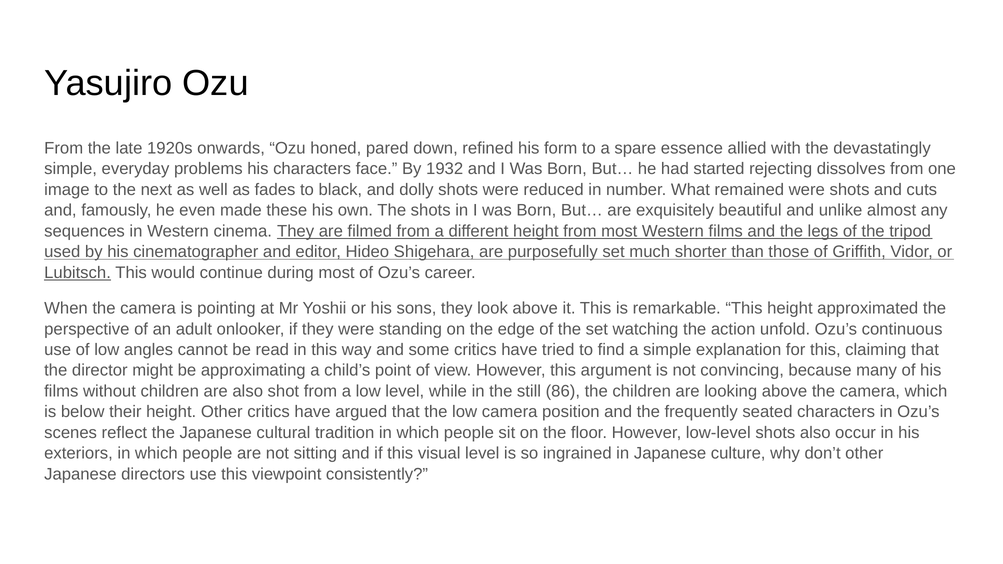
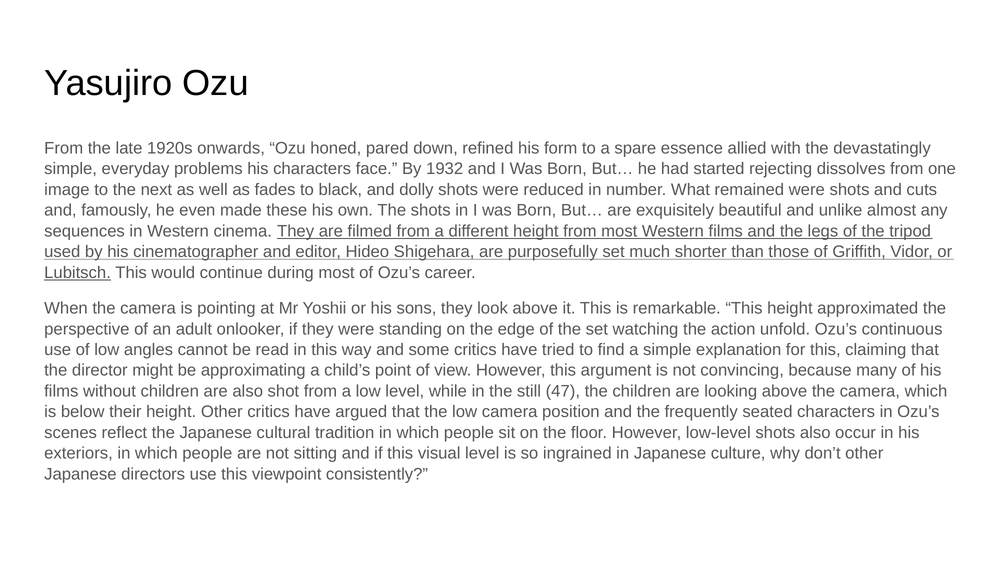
86: 86 -> 47 (563, 391)
